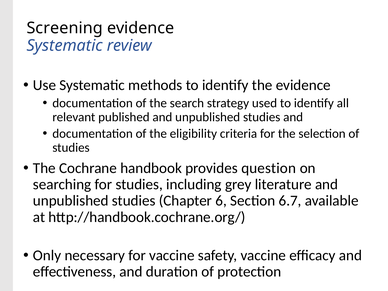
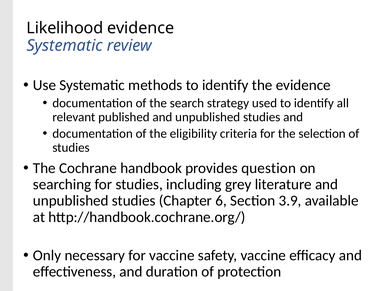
Screening: Screening -> Likelihood (65, 28)
6.7: 6.7 -> 3.9 (290, 201)
